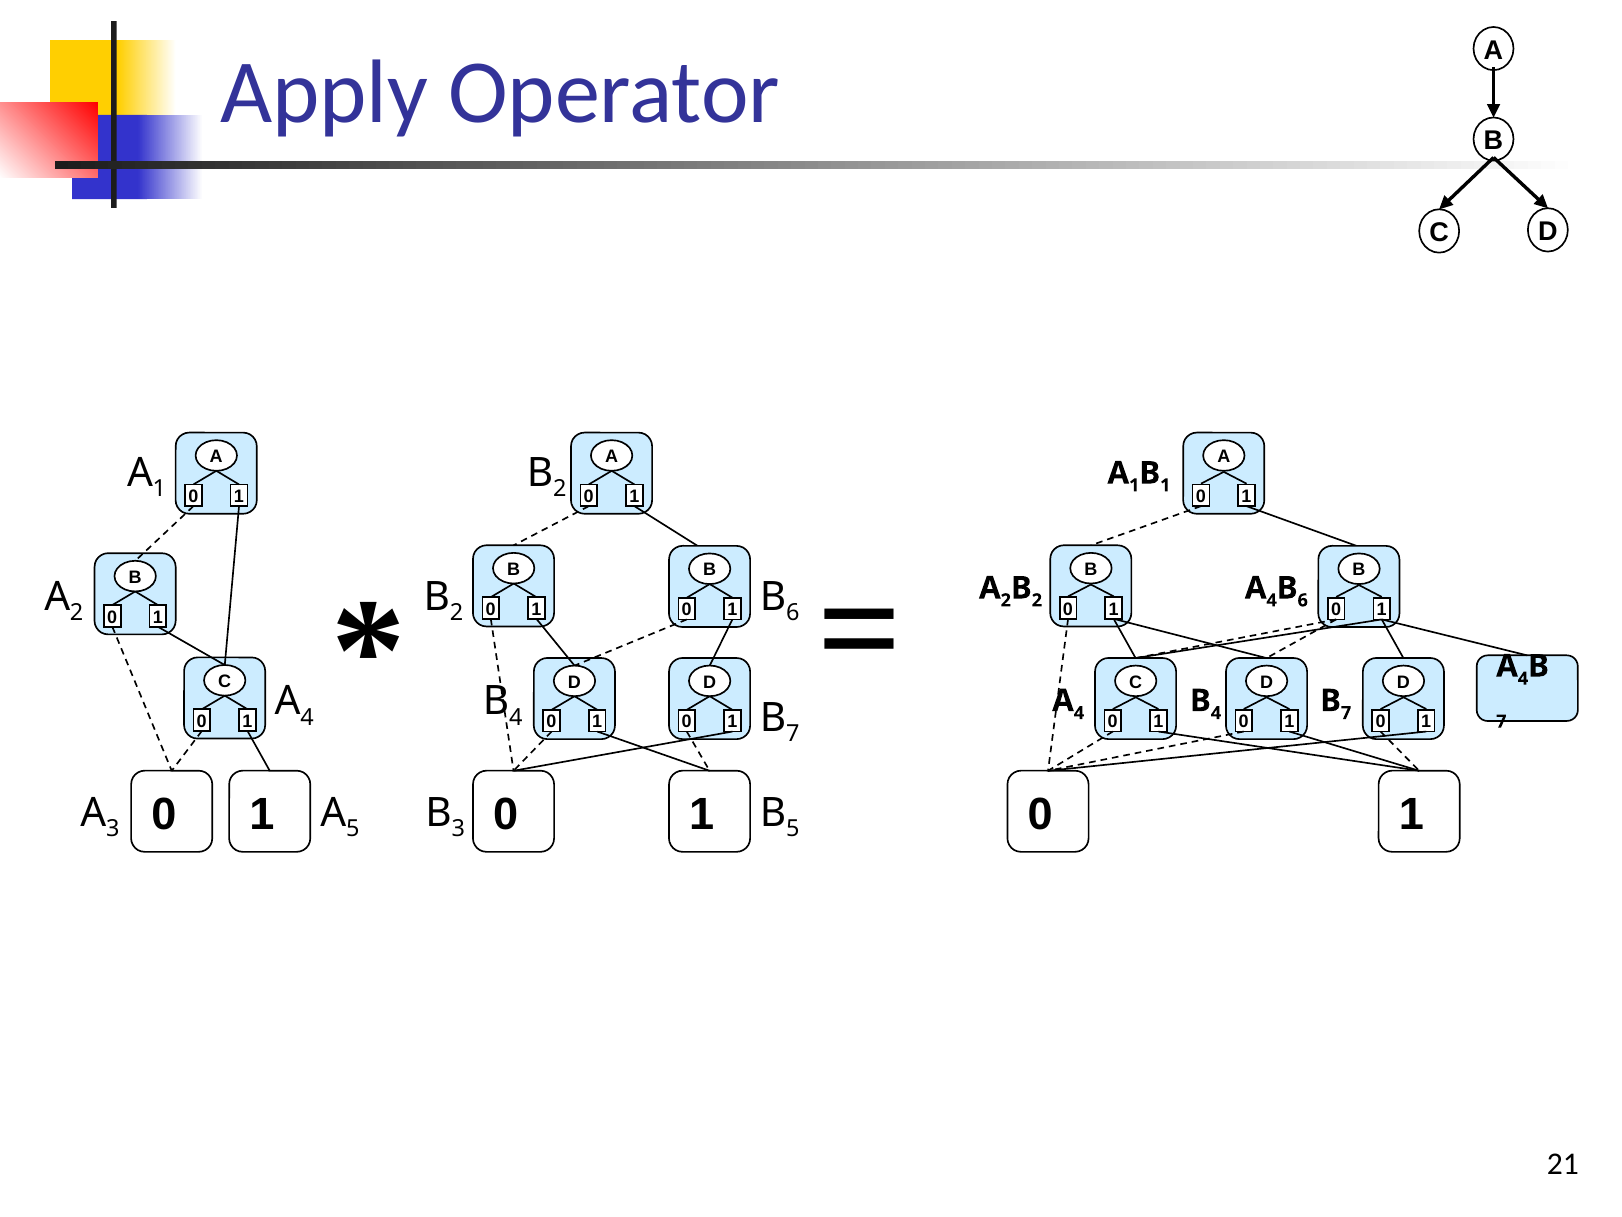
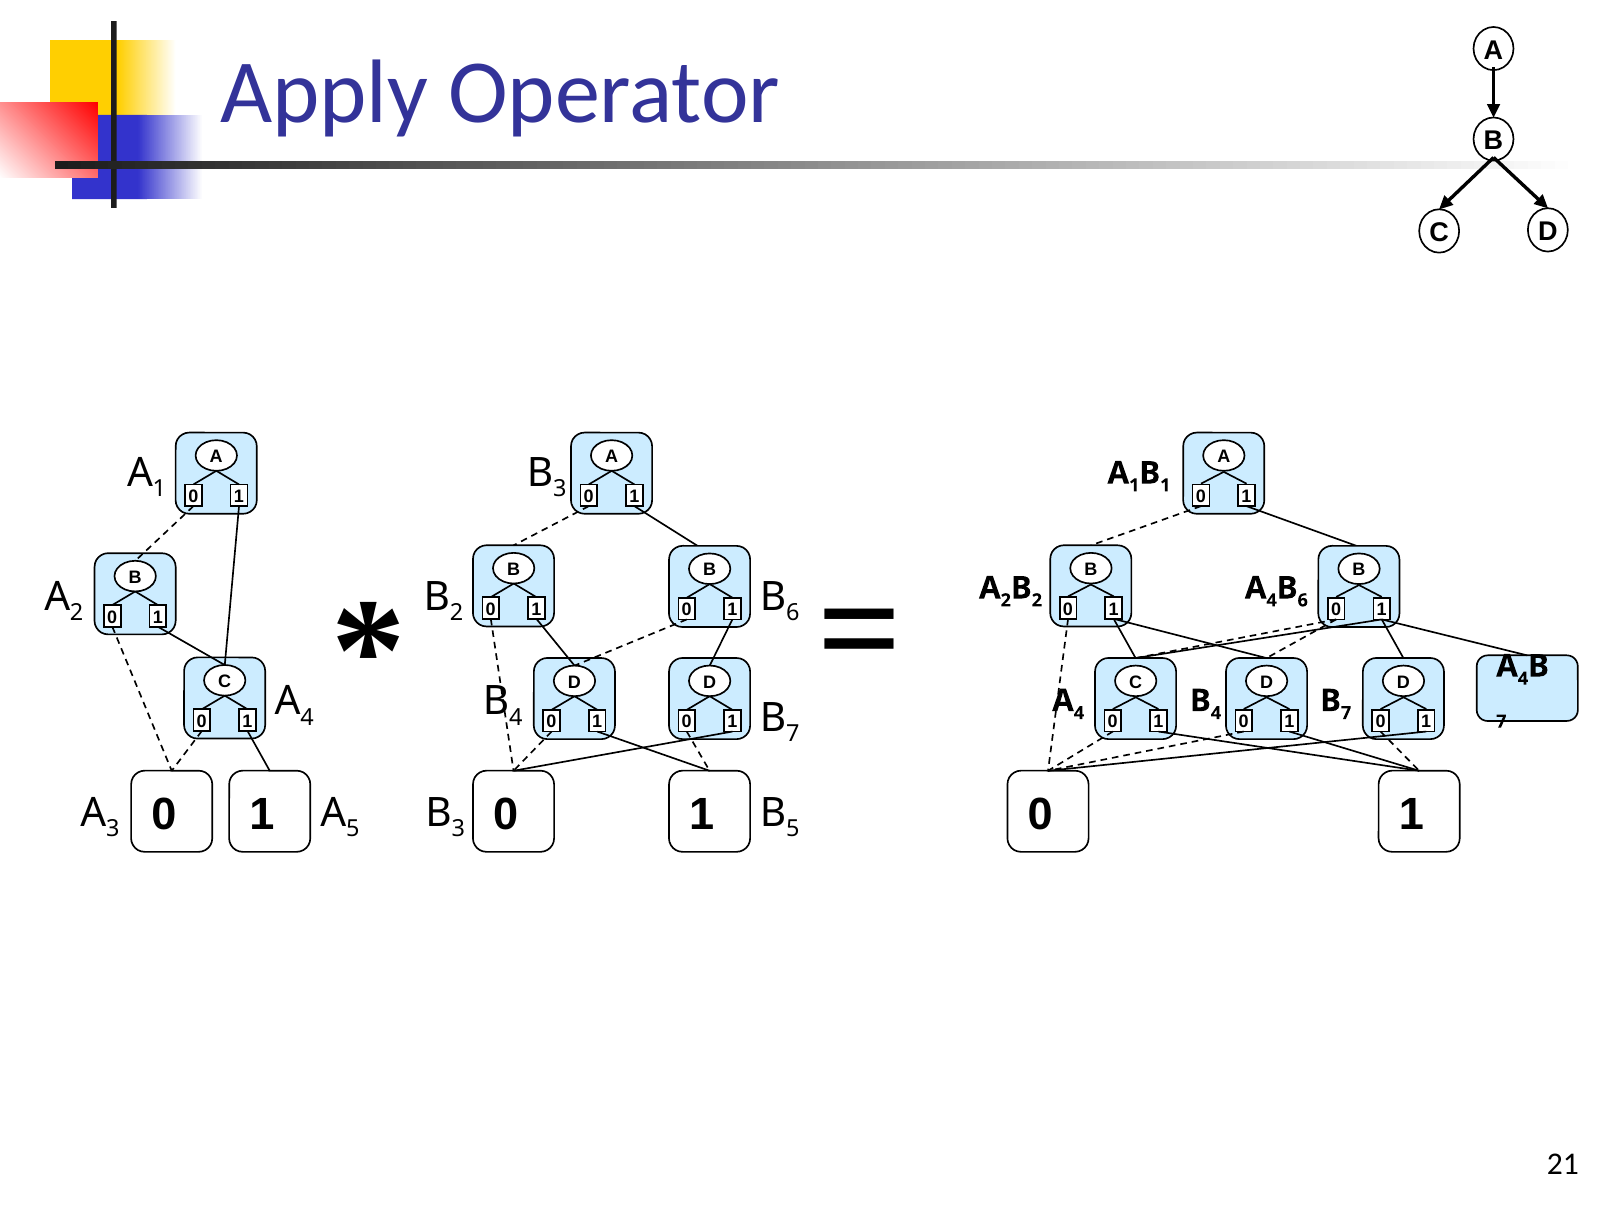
2: 2 -> 3 (560, 489)
